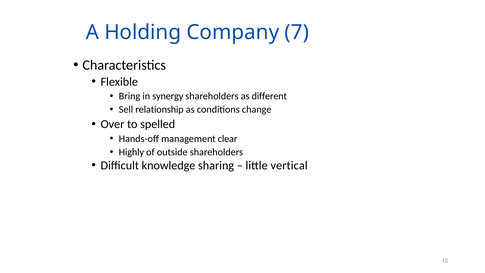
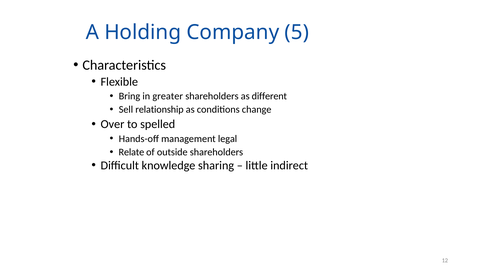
7: 7 -> 5 (297, 32)
synergy: synergy -> greater (168, 96)
clear: clear -> legal (228, 139)
Highly: Highly -> Relate (131, 152)
vertical: vertical -> indirect (289, 165)
